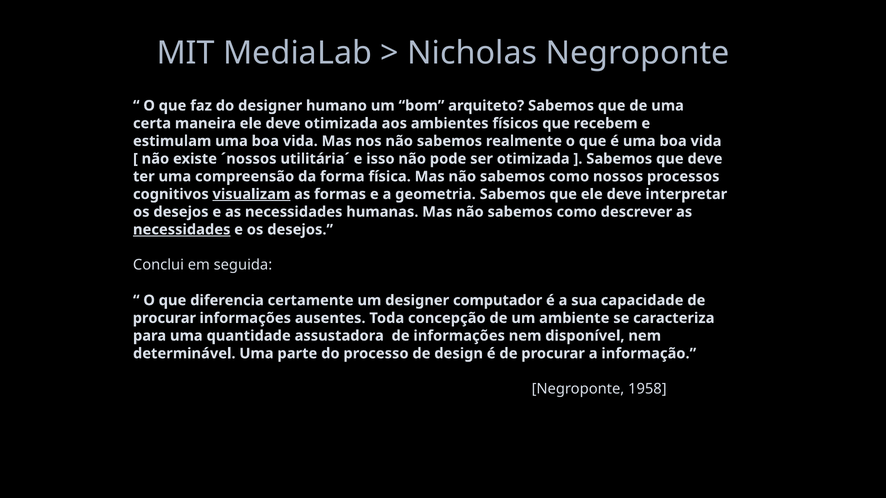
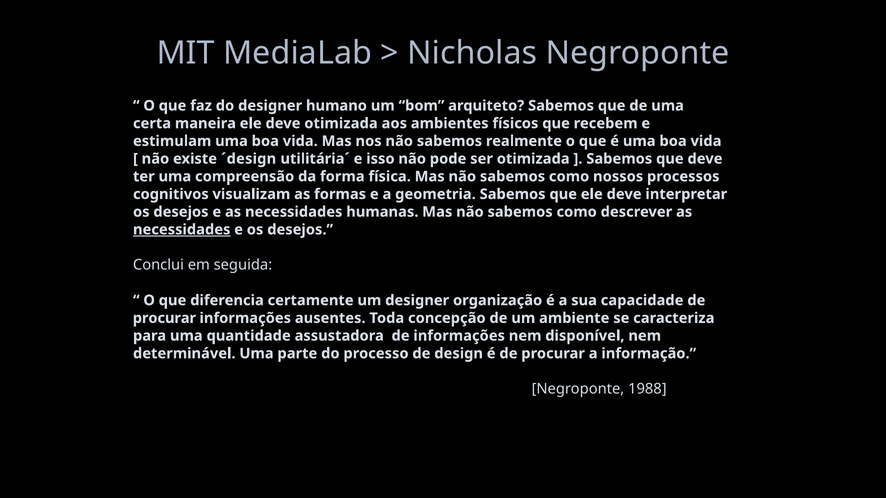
´nossos: ´nossos -> ´design (249, 159)
visualizam underline: present -> none (251, 194)
computador: computador -> organização (498, 301)
1958: 1958 -> 1988 (647, 389)
